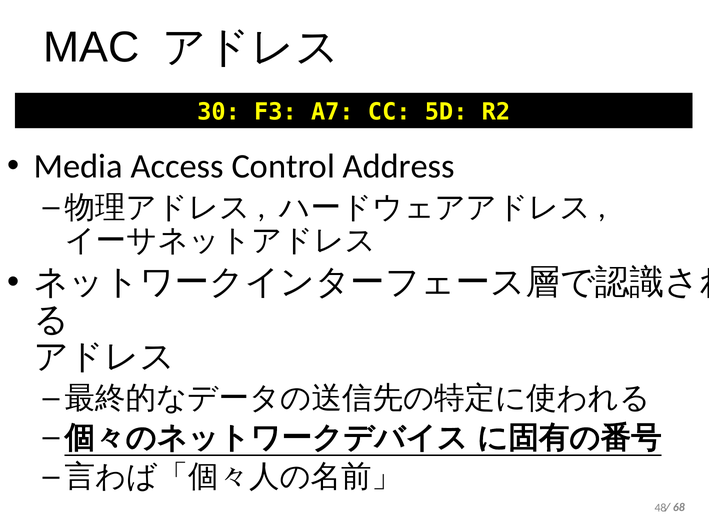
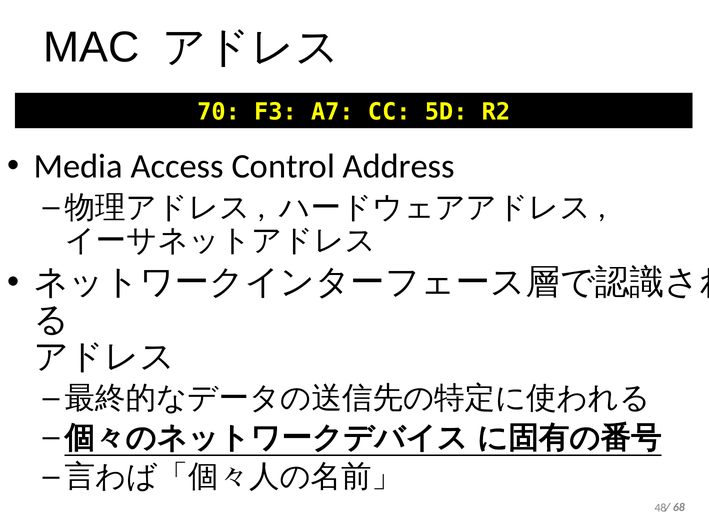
30: 30 -> 70 (219, 112)
